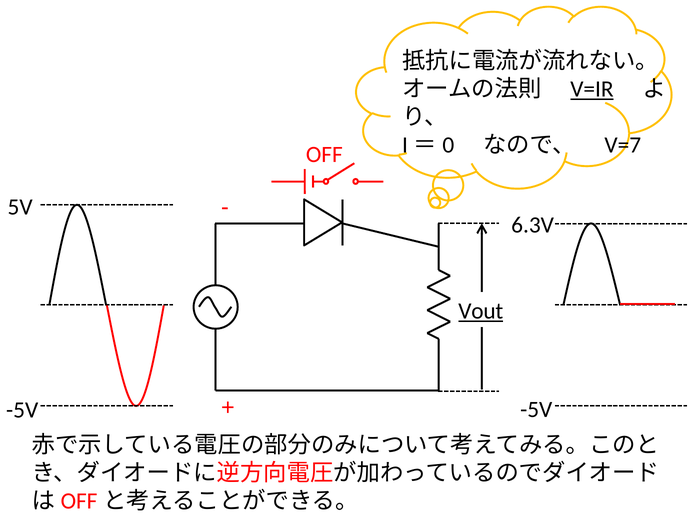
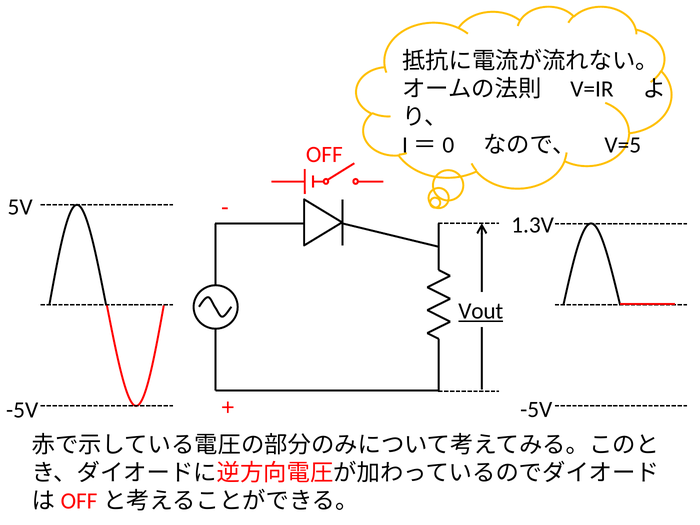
V=IR underline: present -> none (592, 89)
V=7: V=7 -> V=5 (623, 145)
6.3V: 6.3V -> 1.3V (533, 225)
